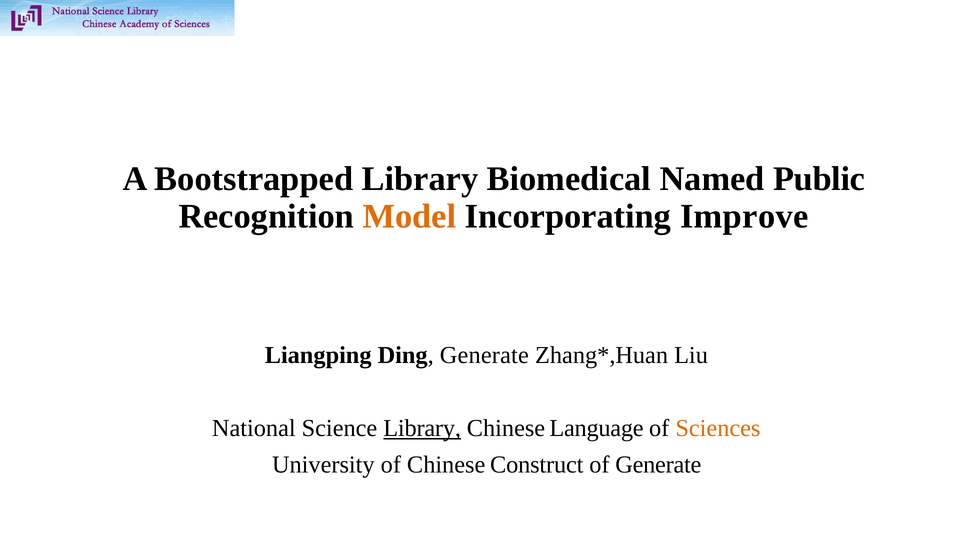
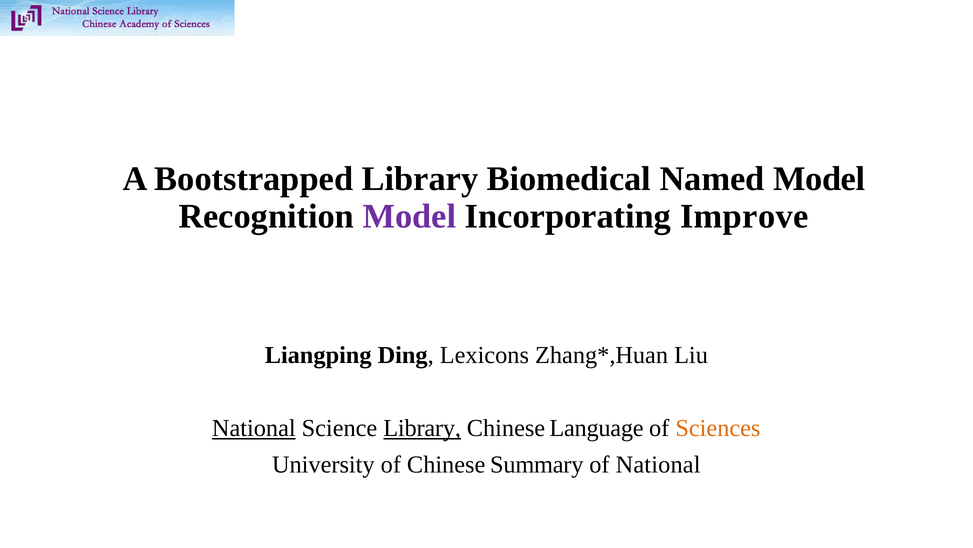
Named Public: Public -> Model (819, 179)
Model colour: orange -> purple (409, 216)
Ding Generate: Generate -> Lexicons (484, 355)
National underline: none -> present (254, 428)
Construct: Construct -> Summary (537, 464)
of Generate: Generate -> National (658, 464)
